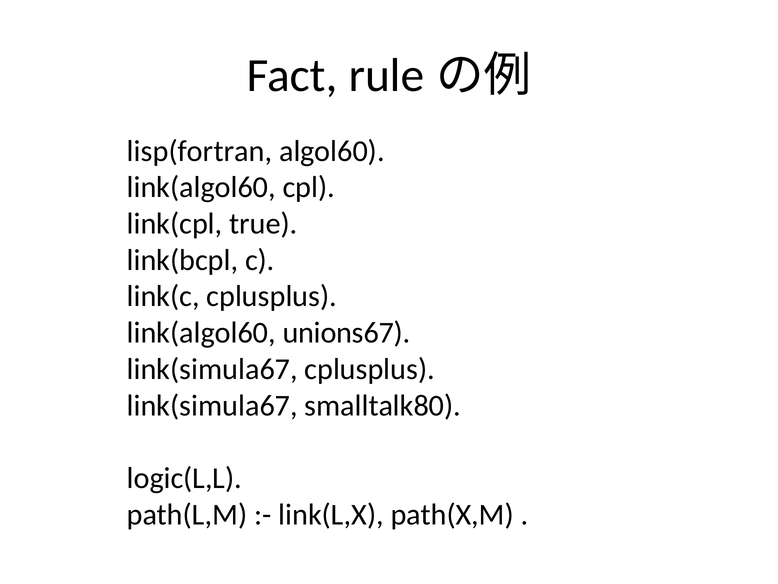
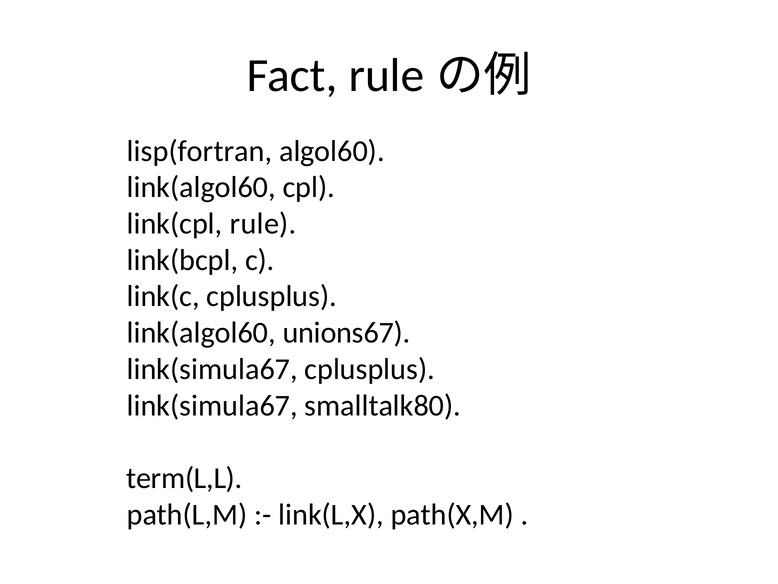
true: true -> rule (263, 224)
logic(L,L: logic(L,L -> term(L,L (184, 478)
